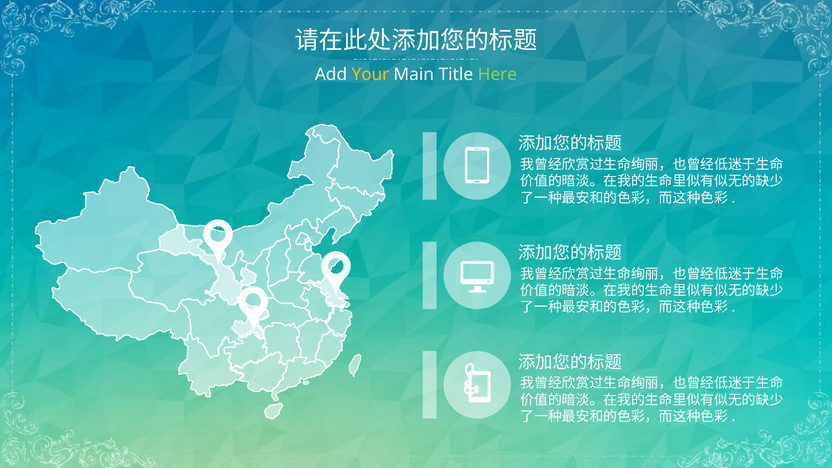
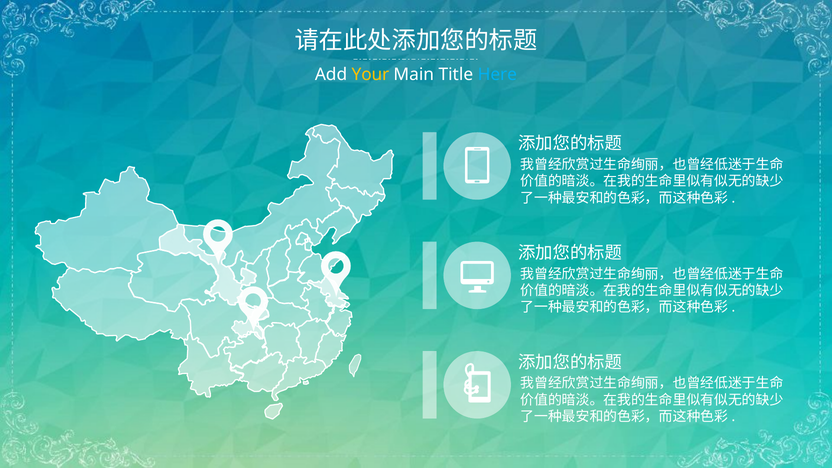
Here colour: light green -> light blue (497, 74)
